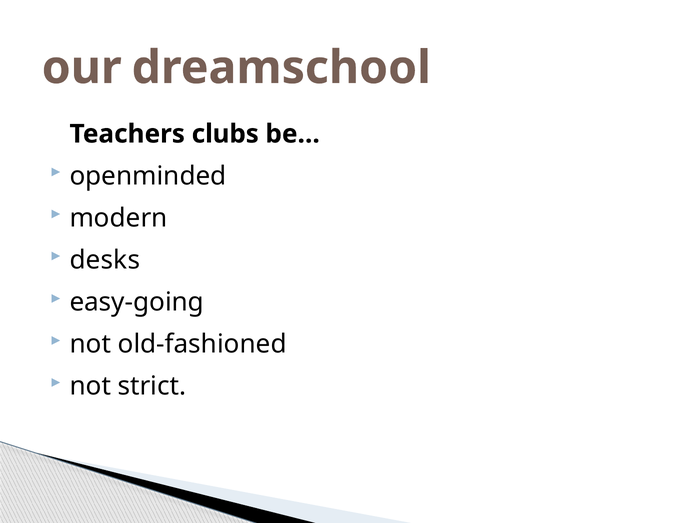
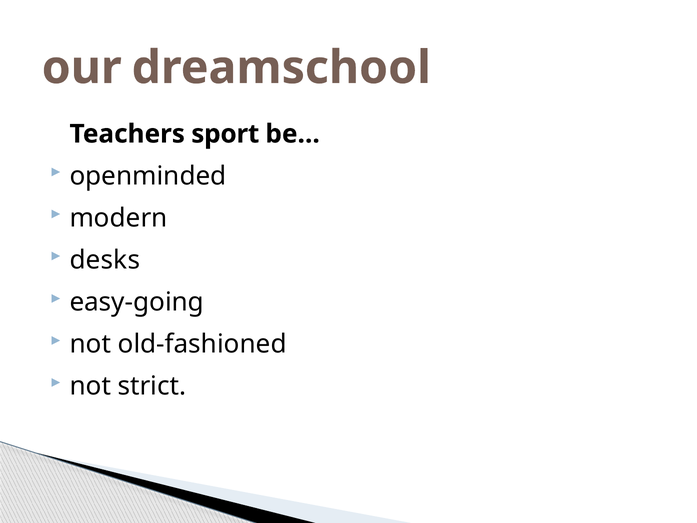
clubs: clubs -> sport (225, 134)
